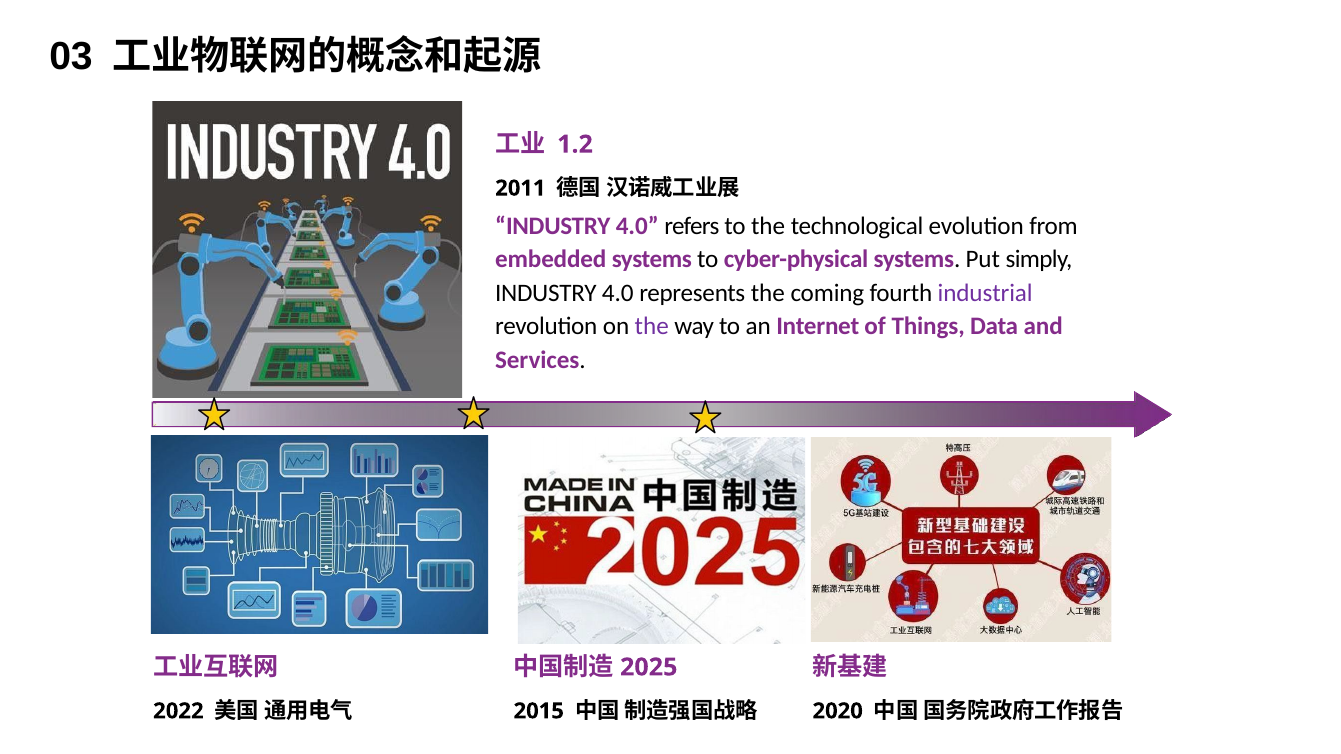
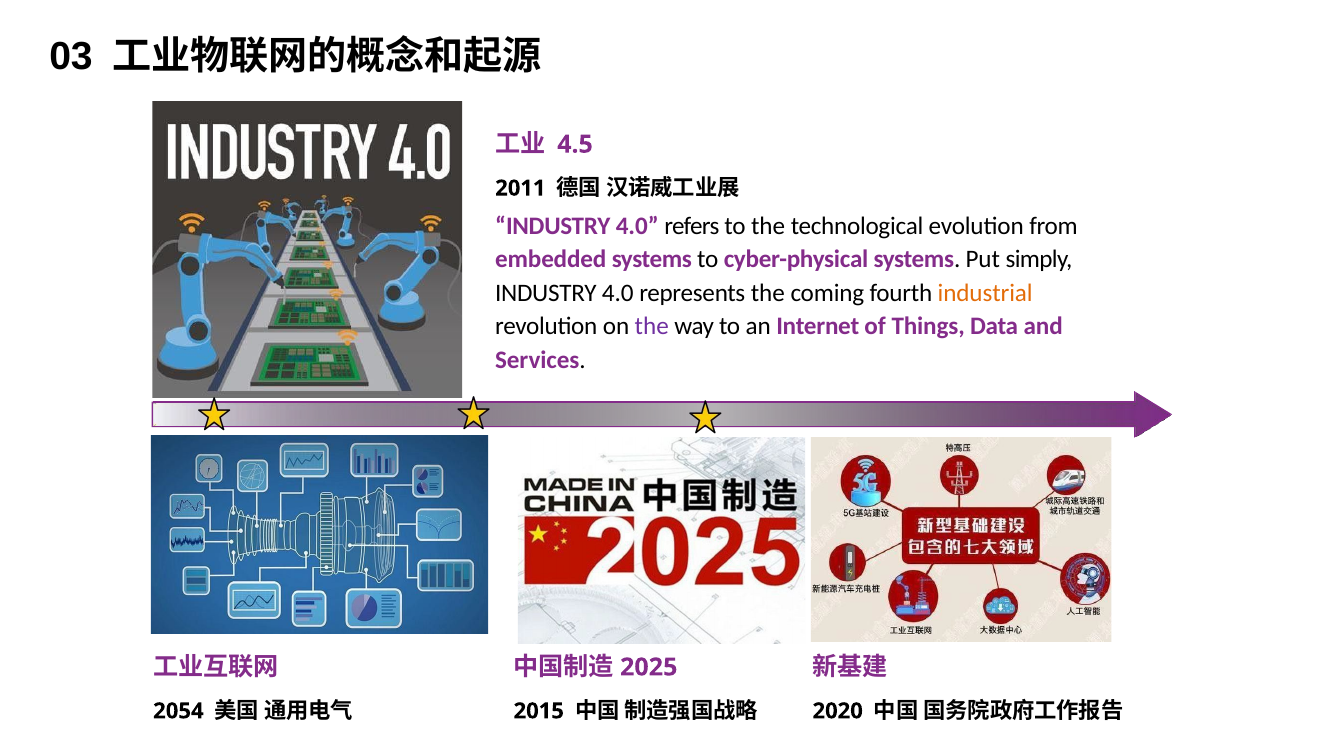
1.2: 1.2 -> 4.5 (575, 144)
industrial colour: purple -> orange (985, 293)
2022: 2022 -> 2054 (178, 711)
